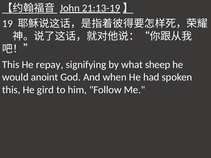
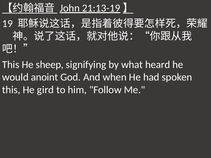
repay: repay -> sheep (50, 65)
sheep: sheep -> heard (158, 65)
